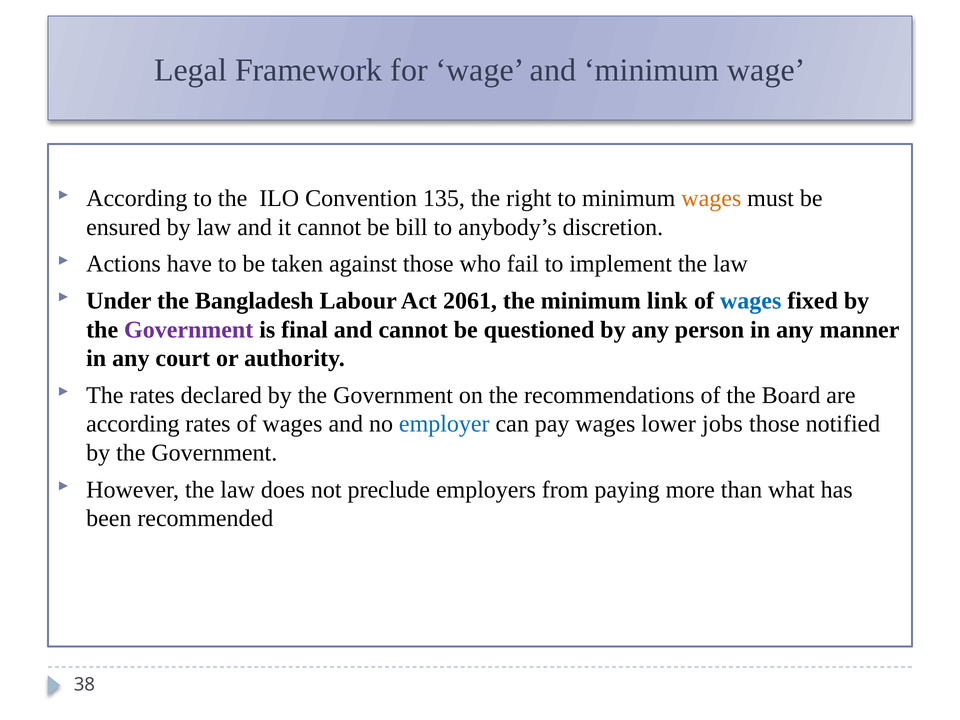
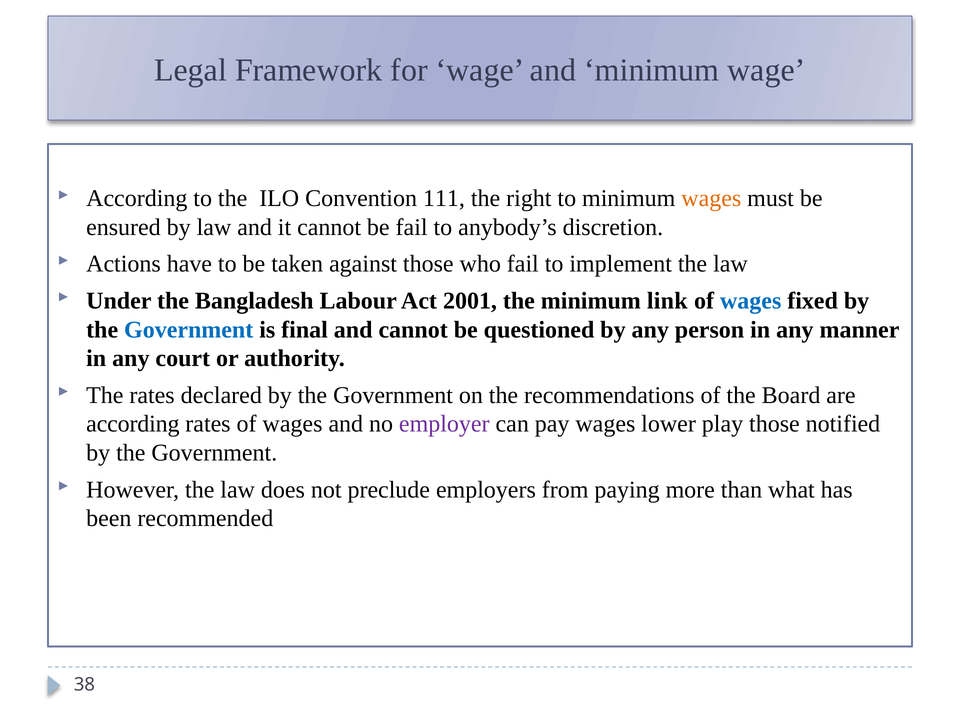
135: 135 -> 111 (444, 198)
be bill: bill -> fail (412, 227)
2061: 2061 -> 2001 (470, 301)
Government colour: purple -> blue (189, 330)
employer colour: blue -> purple (444, 424)
jobs: jobs -> play (723, 424)
